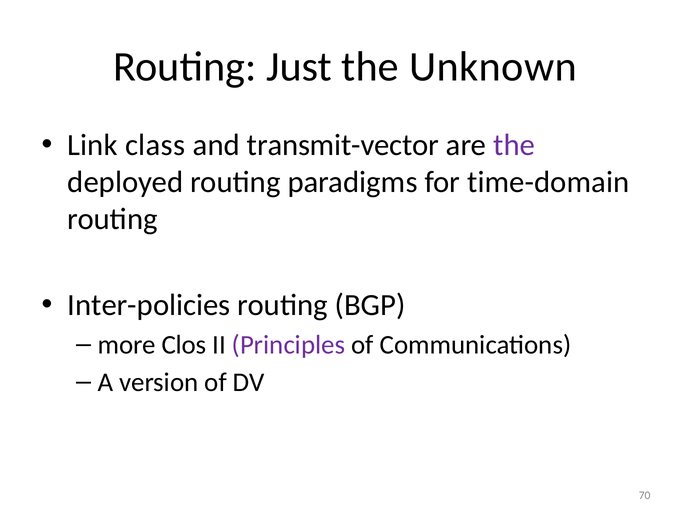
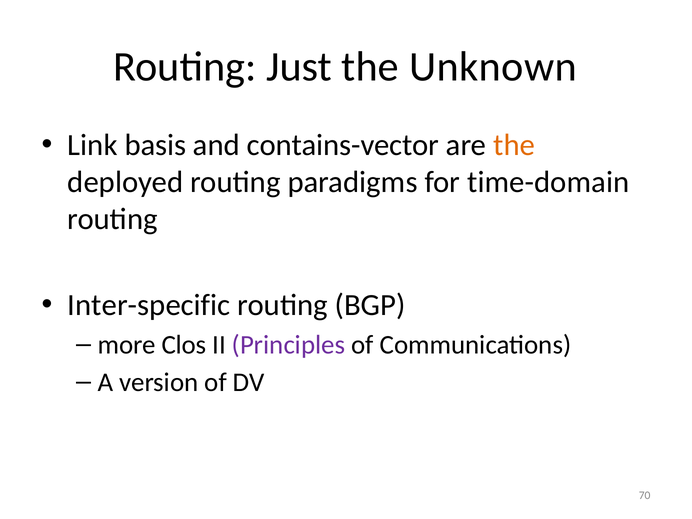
class: class -> basis (155, 145)
transmit-vector: transmit-vector -> contains-vector (343, 145)
the colour: purple -> orange (514, 145)
Inter-policies: Inter-policies -> Inter-specific (149, 305)
